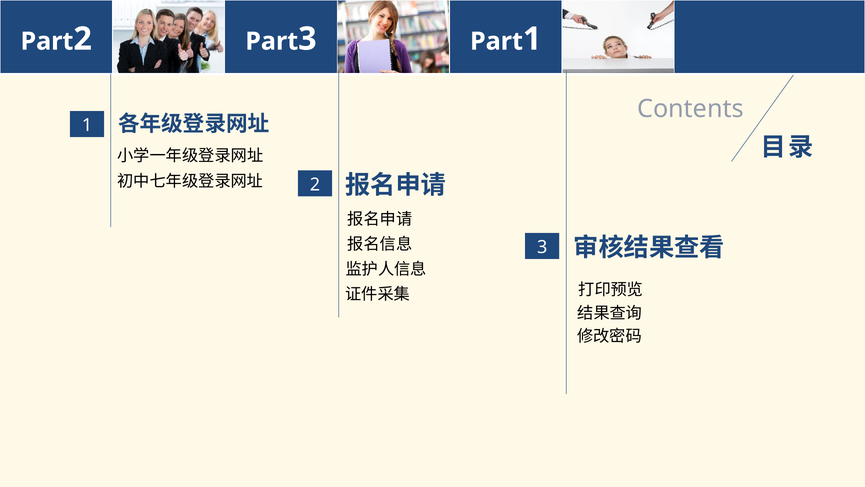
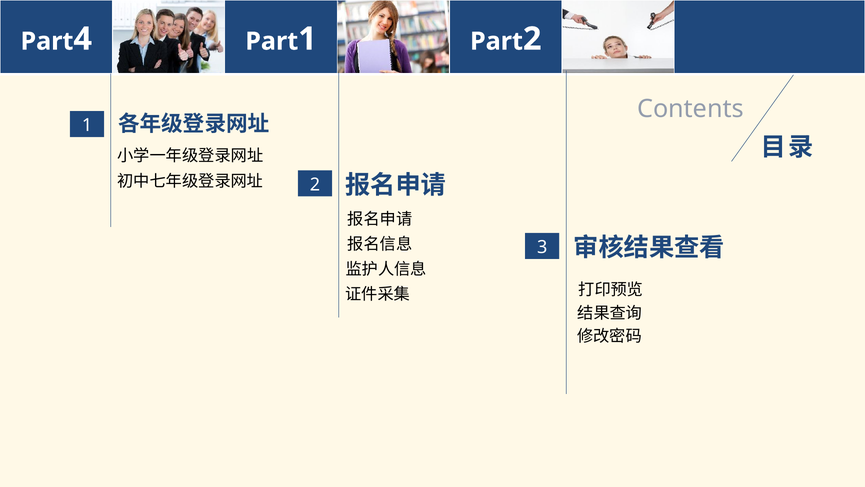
2: 2 -> 4 (83, 39)
3: 3 -> 1 (307, 39)
1: 1 -> 2 (532, 39)
